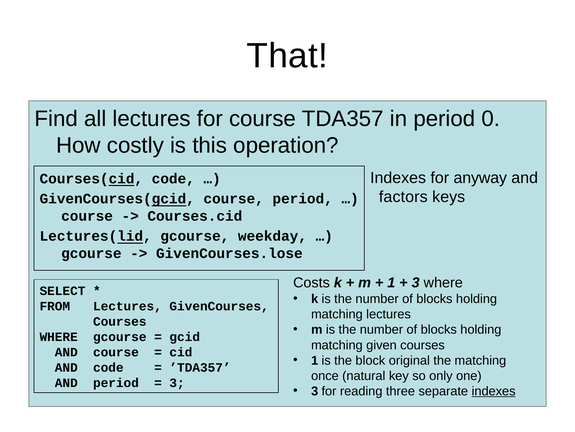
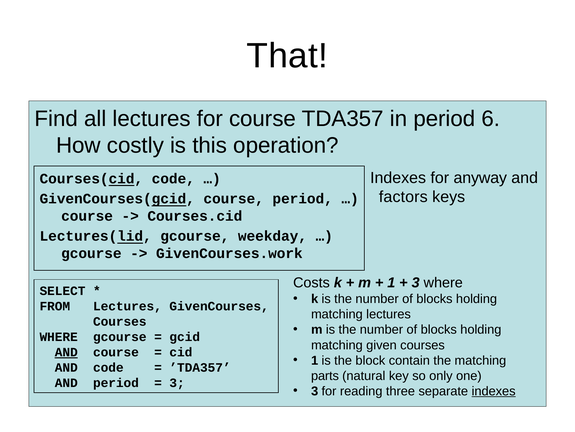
0: 0 -> 6 (491, 118)
GivenCourses.lose: GivenCourses.lose -> GivenCourses.work (229, 253)
AND underline: none -> present (66, 352)
original: original -> contain (409, 360)
once: once -> parts (325, 375)
